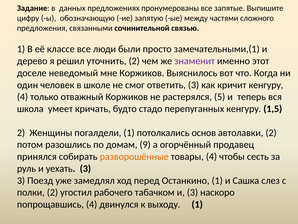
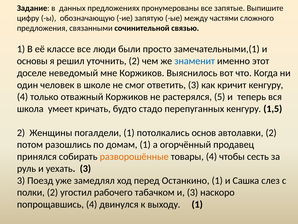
дерево: дерево -> основы (32, 61)
знаменит colour: purple -> blue (195, 61)
домам 9: 9 -> 1 (145, 144)
